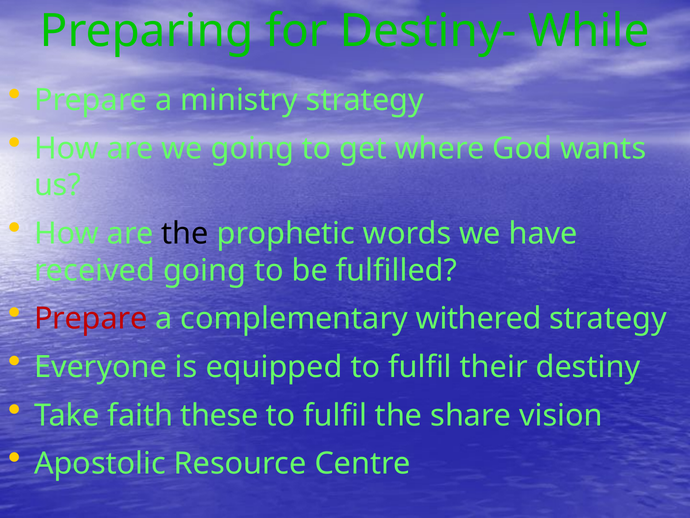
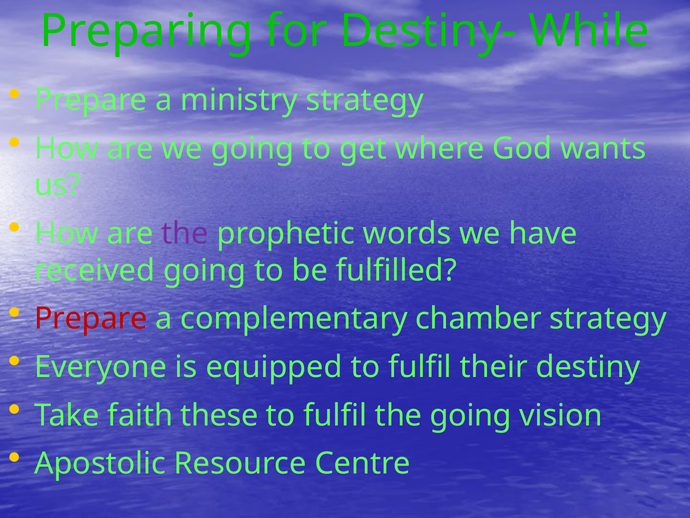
the colour: black -> purple (185, 233)
withered: withered -> chamber (479, 318)
the share: share -> going (471, 415)
